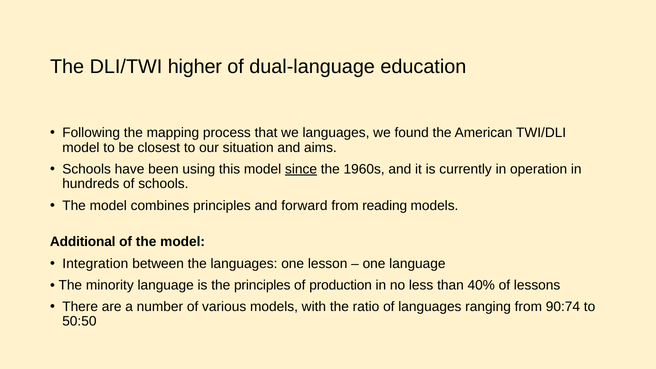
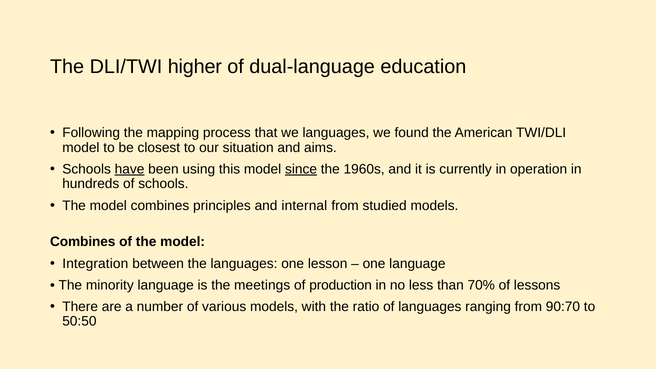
have underline: none -> present (130, 169)
forward: forward -> internal (304, 206)
reading: reading -> studied (385, 206)
Additional: Additional -> Combines (83, 242)
the principles: principles -> meetings (262, 285)
40%: 40% -> 70% (481, 285)
90:74: 90:74 -> 90:70 (563, 307)
